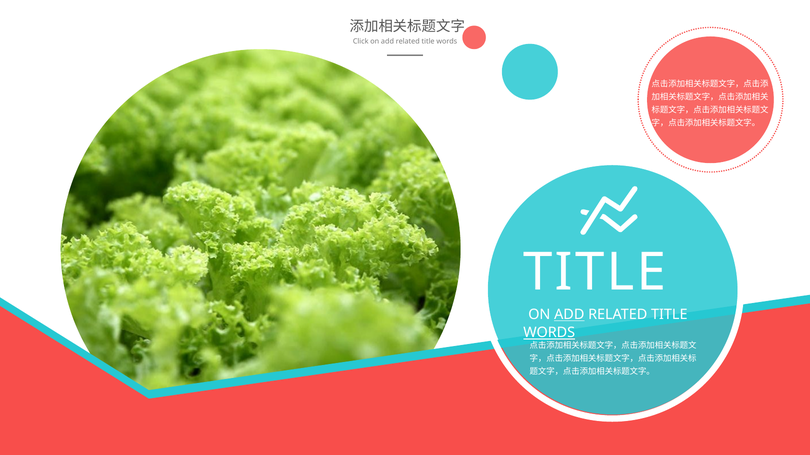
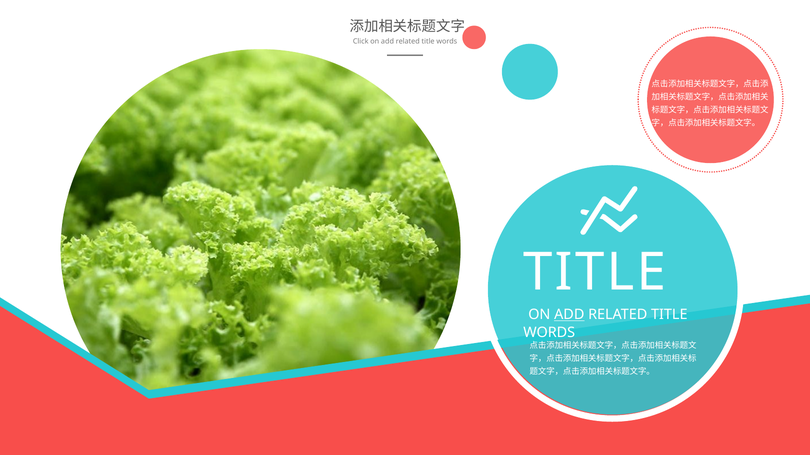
WORDS underline: present -> none (549, 333)
